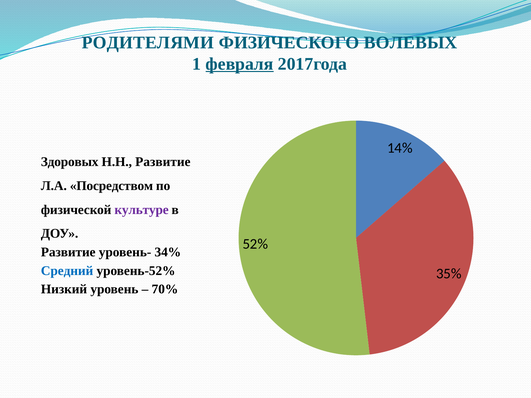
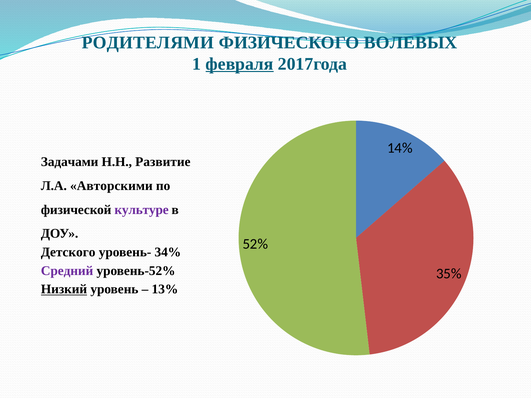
Здоровых: Здоровых -> Задачами (70, 162)
Посредством: Посредством -> Авторскими (111, 186)
Развитие: Развитие -> Детского (68, 252)
Средний colour: blue -> purple (67, 271)
Низкий underline: none -> present (64, 289)
70%: 70% -> 13% (165, 289)
